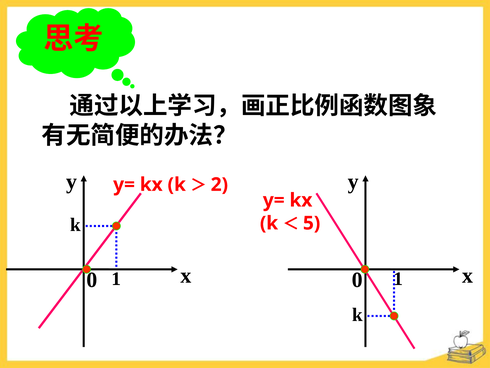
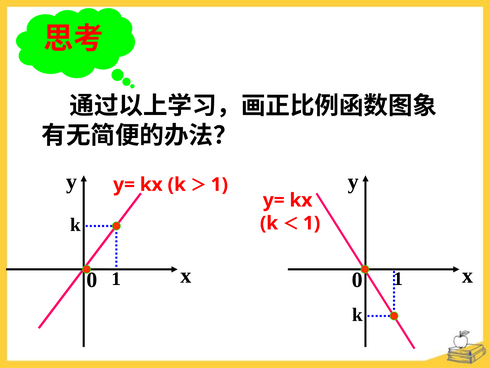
2: 2 -> 1 (219, 184)
5: 5 -> 1 (312, 223)
